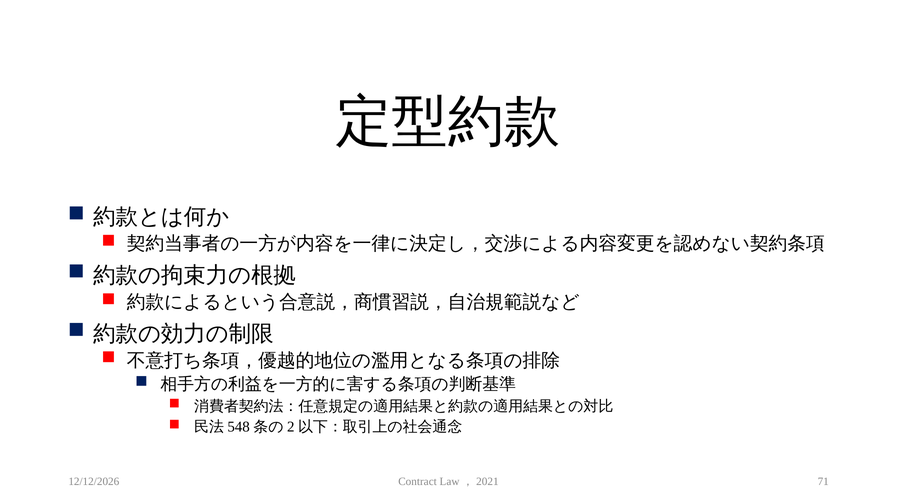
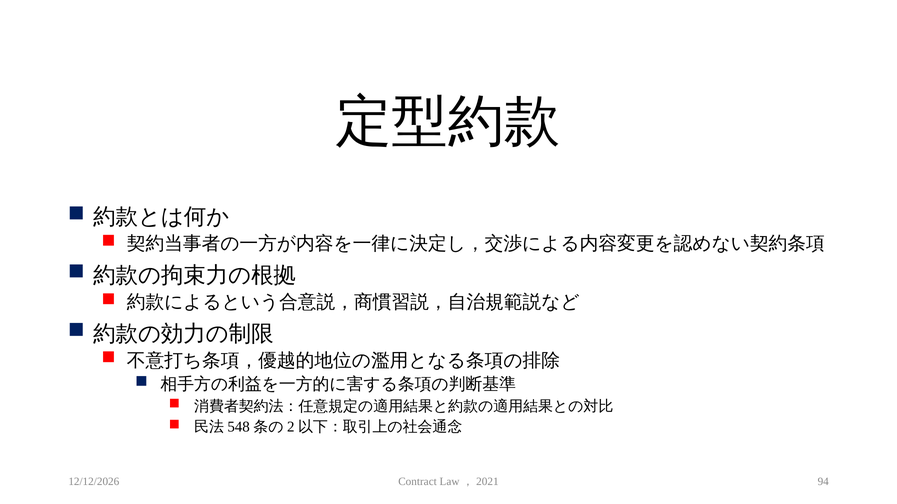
71: 71 -> 94 (823, 482)
